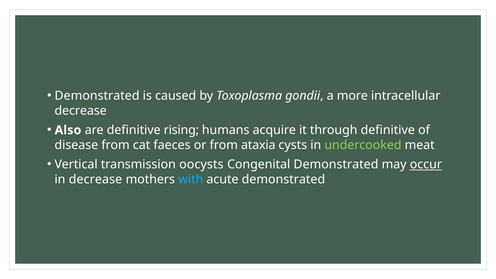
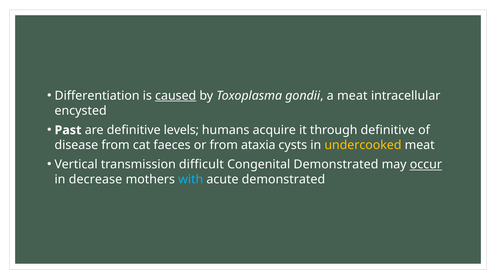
Demonstrated: Demonstrated -> Differentiation (97, 96)
caused underline: none -> present (176, 96)
a more: more -> meat (352, 96)
decrease: decrease -> encysted (81, 111)
Also: Also -> Past (68, 130)
rising: rising -> levels (181, 130)
undercooked colour: light green -> yellow (363, 145)
oocysts: oocysts -> difficult (201, 165)
